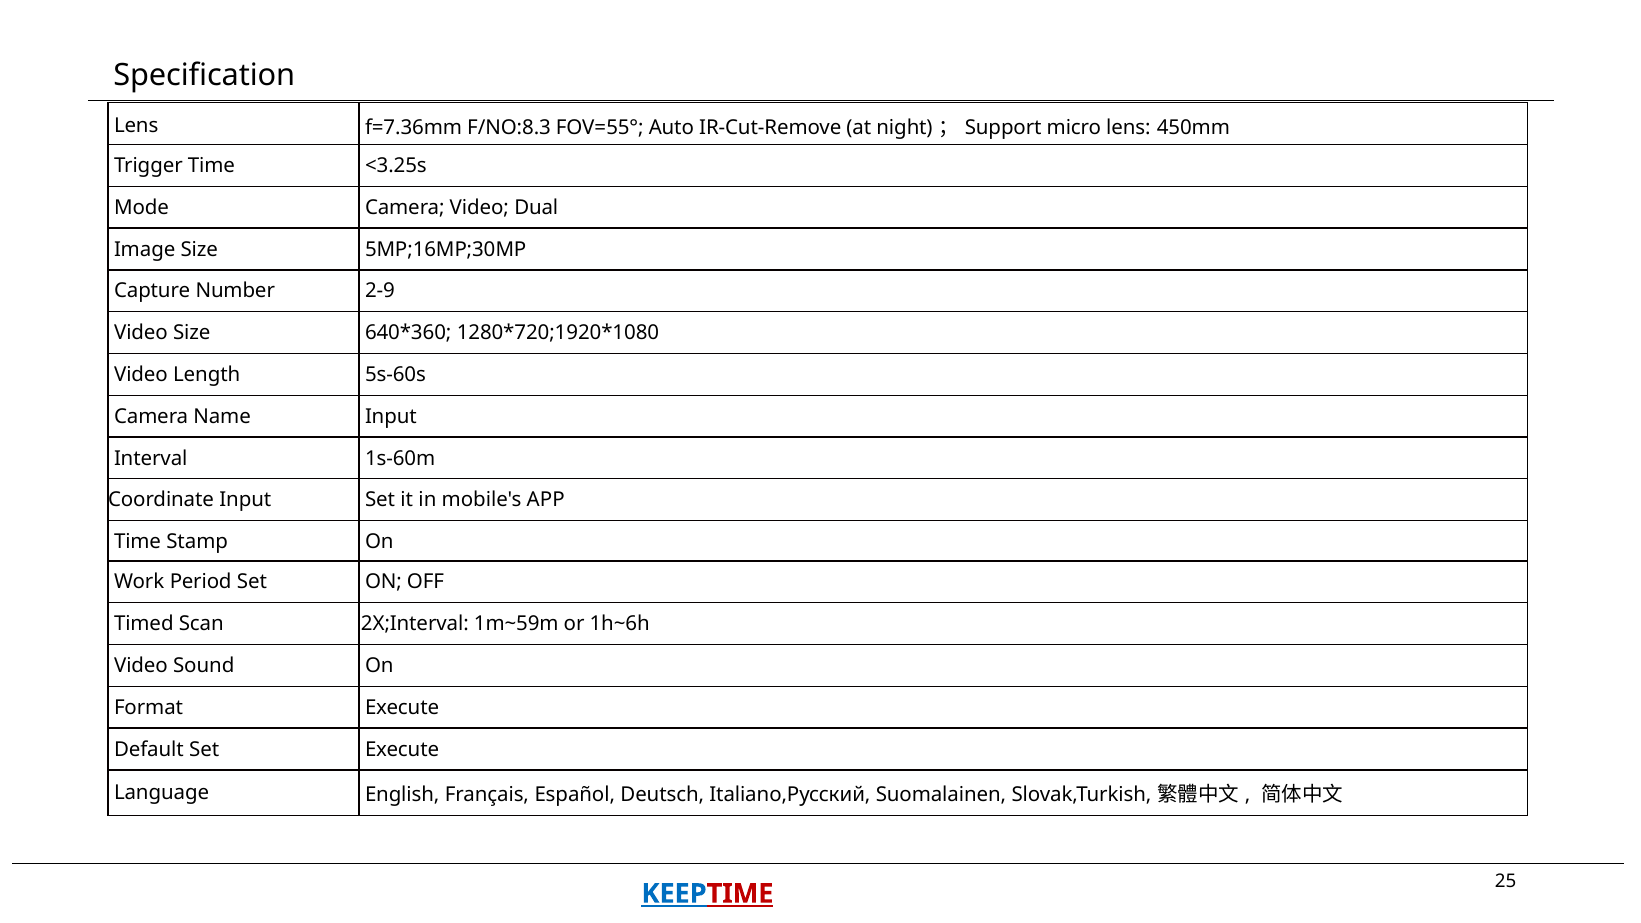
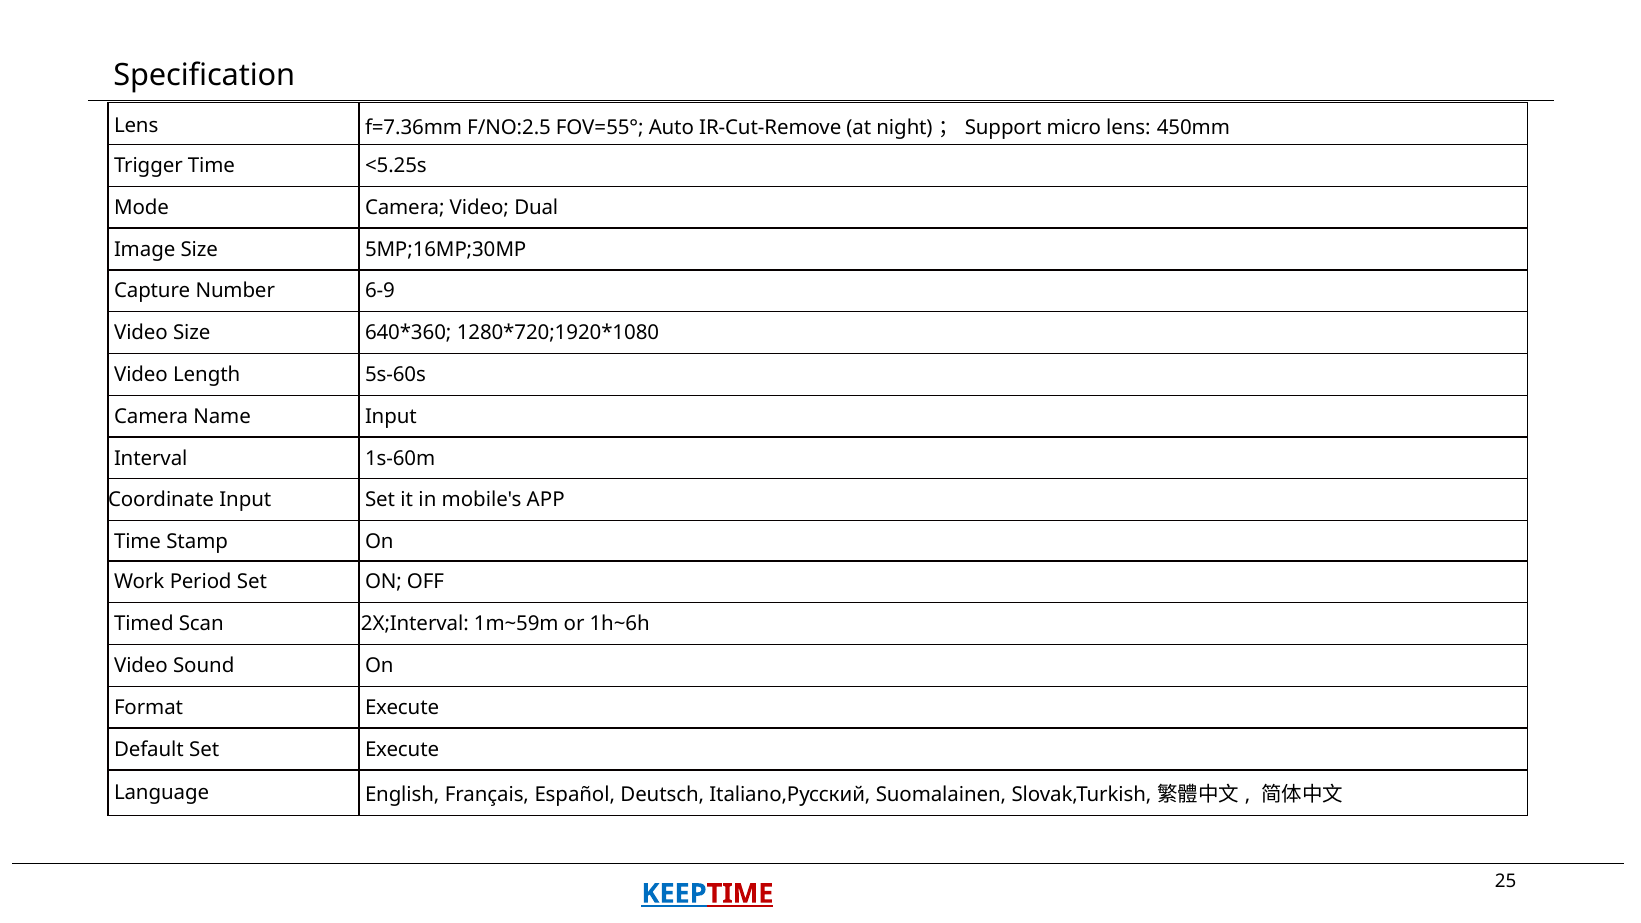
F/NO:8.3: F/NO:8.3 -> F/NO:2.5 (509, 128)
<3.25s: <3.25s -> <5.25s (396, 166)
2-9: 2-9 -> 6-9 (380, 291)
